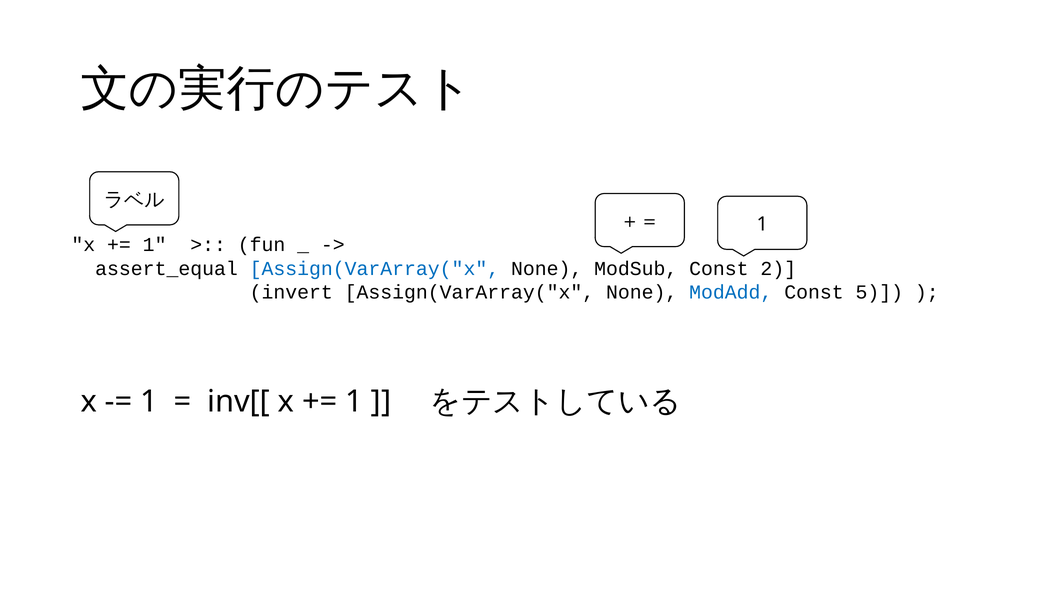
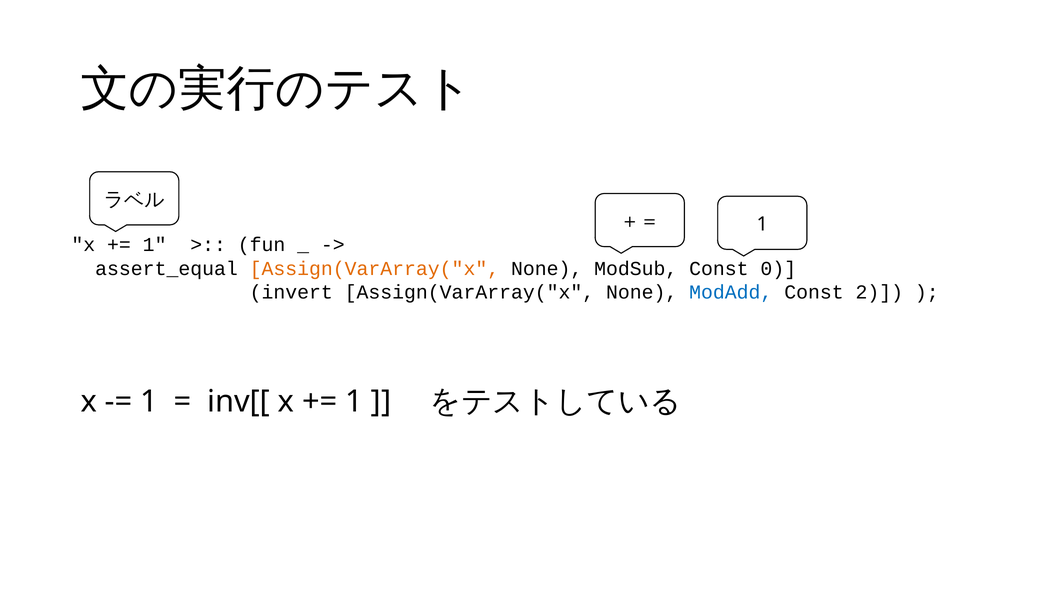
Assign(VarArray("x colour: blue -> orange (374, 268)
2: 2 -> 0 (778, 268)
5: 5 -> 2 (879, 292)
